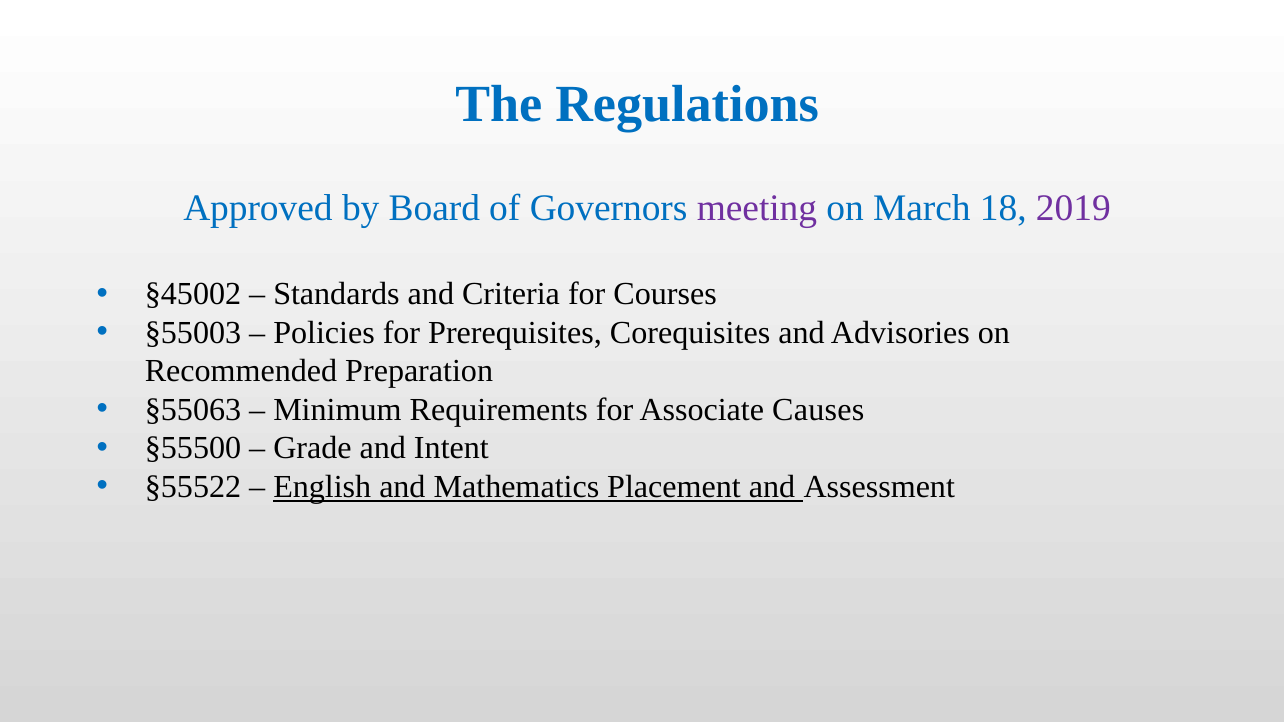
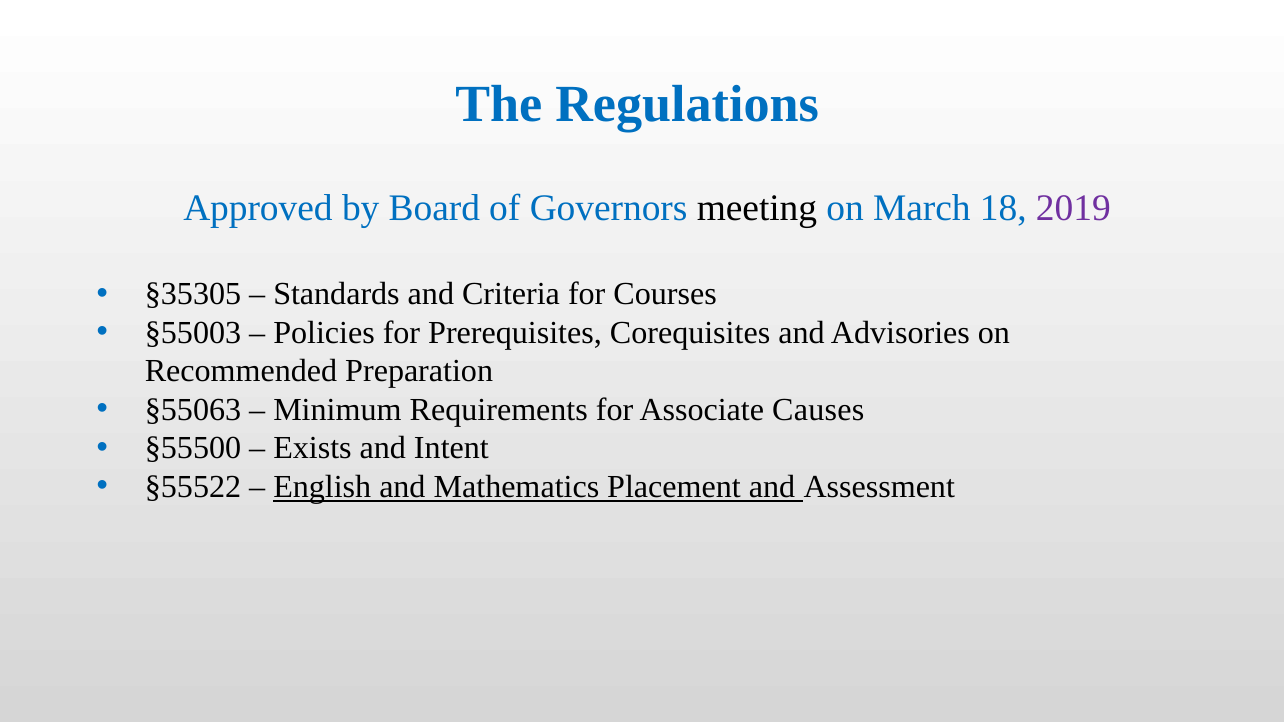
meeting colour: purple -> black (757, 208)
§45002: §45002 -> §35305 (193, 294)
Grade: Grade -> Exists (313, 448)
